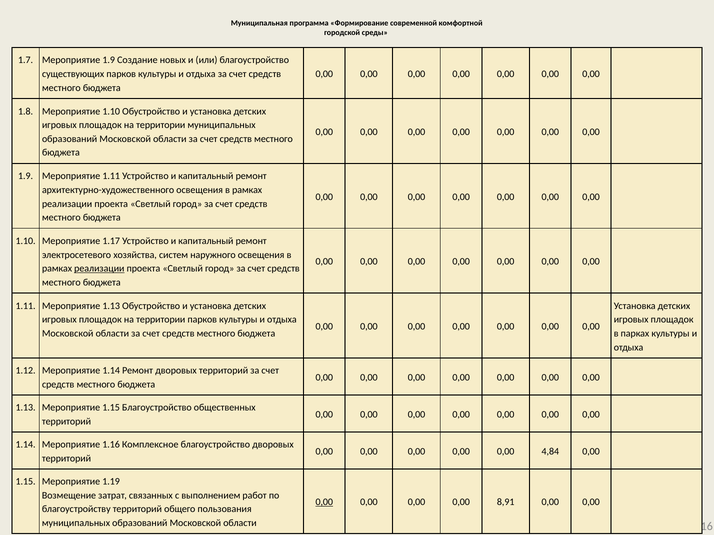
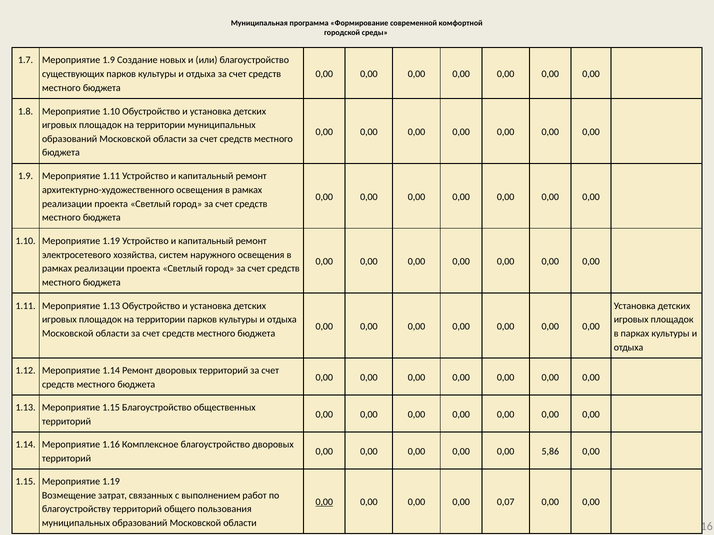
1.10 Мероприятие 1.17: 1.17 -> 1.19 (111, 241)
реализации underline: present -> none (99, 269)
4,84: 4,84 -> 5,86 (550, 452)
8,91: 8,91 -> 0,07 (506, 503)
